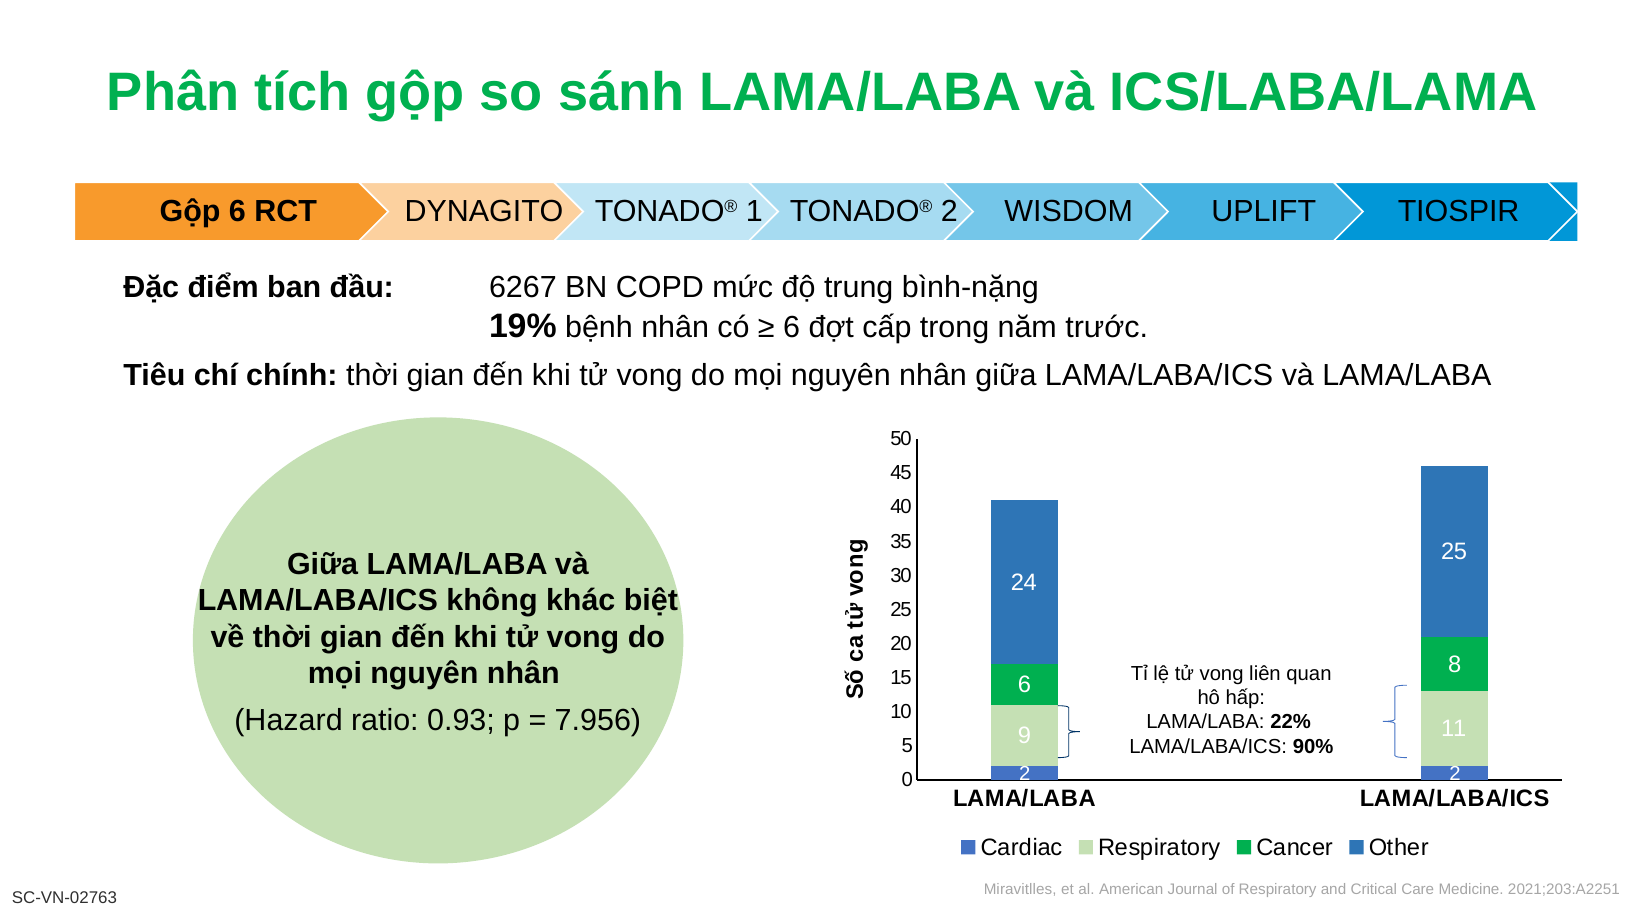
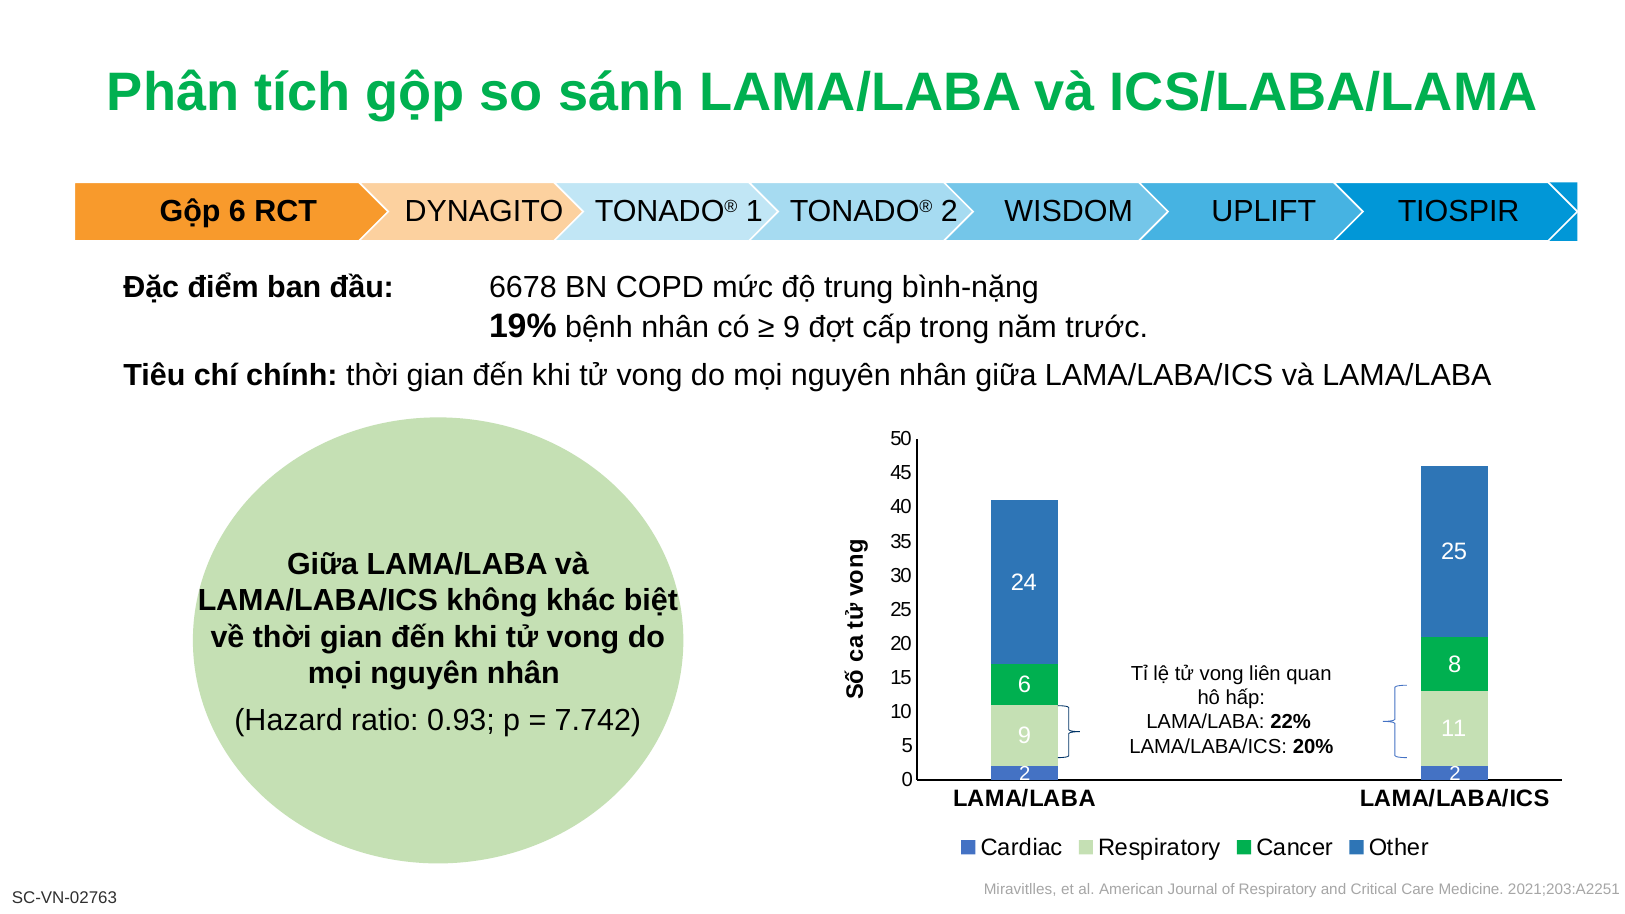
6267: 6267 -> 6678 (523, 288)
6: 6 -> 9 (792, 328)
7.956: 7.956 -> 7.742 (598, 721)
90%: 90% -> 20% (1313, 747)
